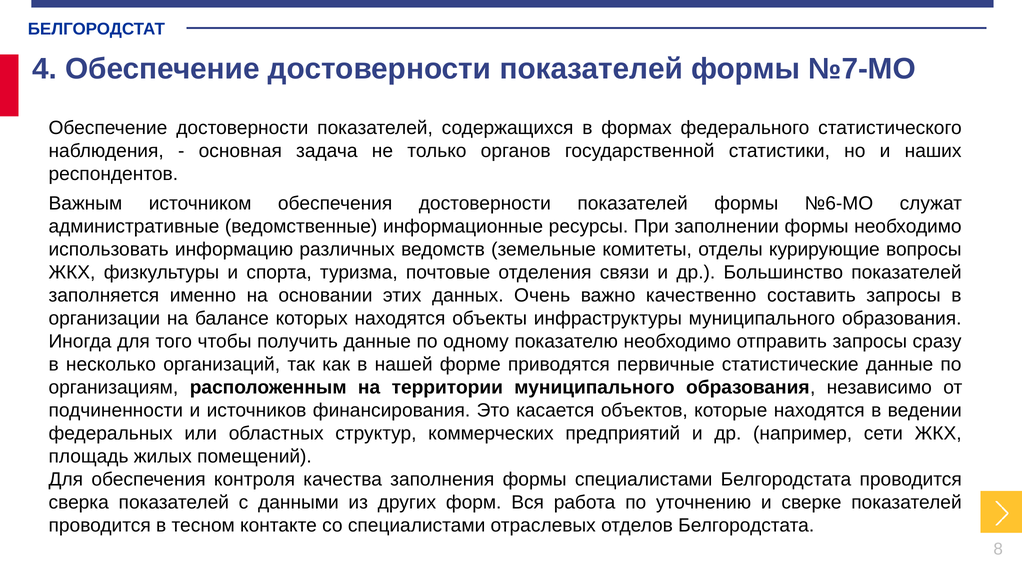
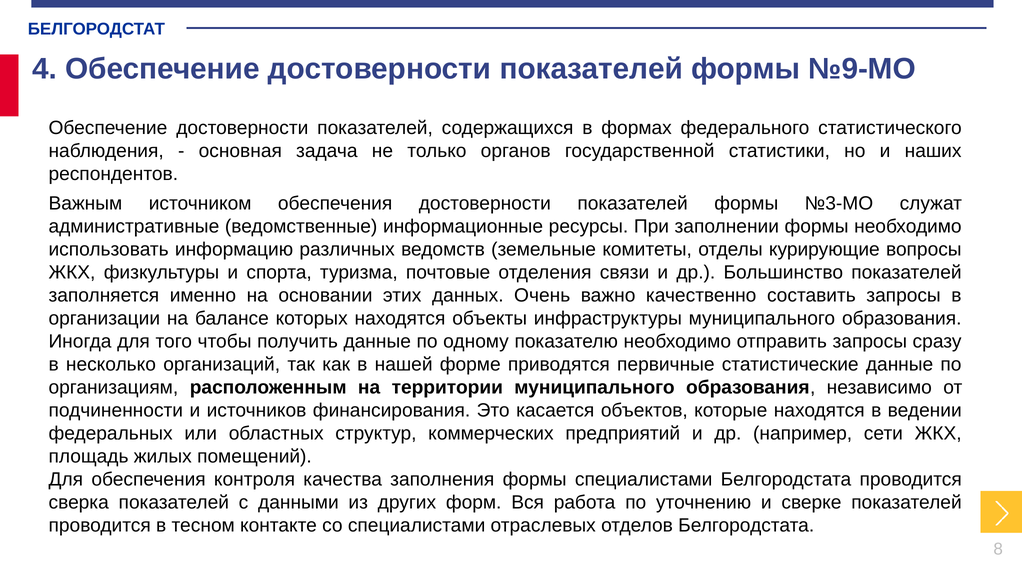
№7-МО: №7-МО -> №9-МО (862, 69)
№6-МО: №6-МО -> №3-МО (839, 203)
